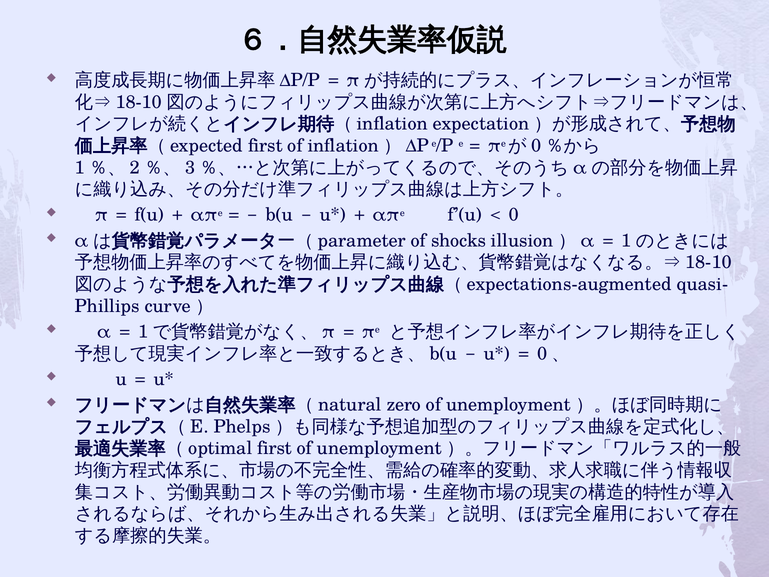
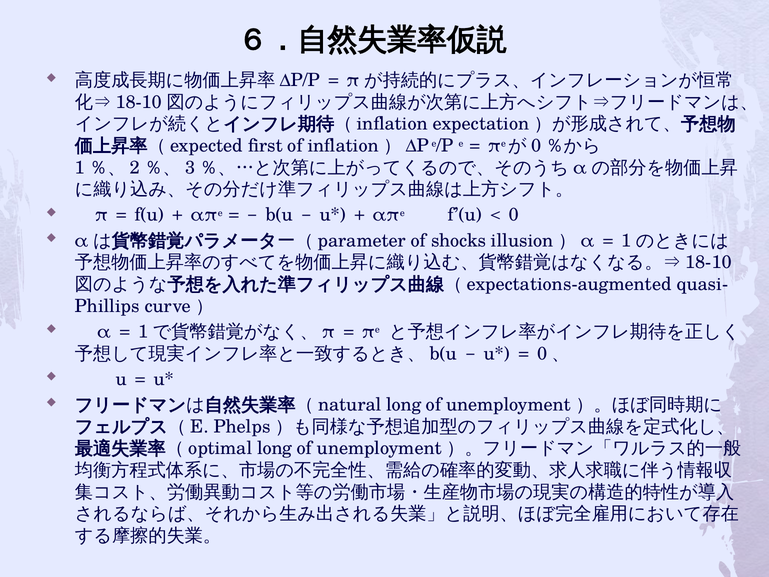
zero: zero -> long (404, 405)
first: first -> long (275, 448)
